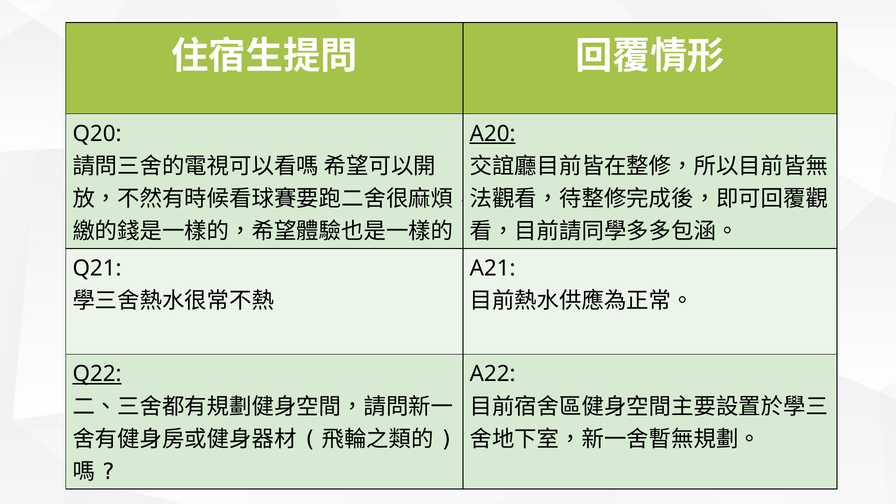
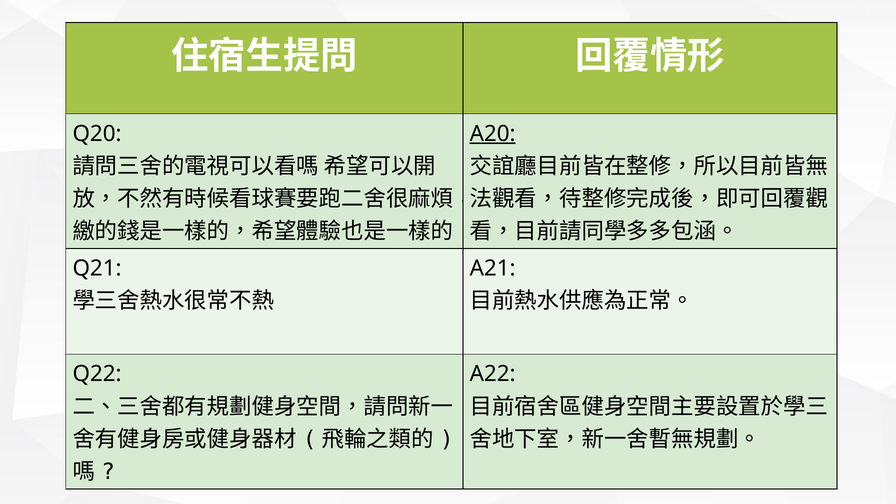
Q22 underline: present -> none (97, 374)
